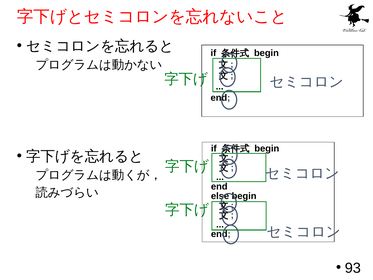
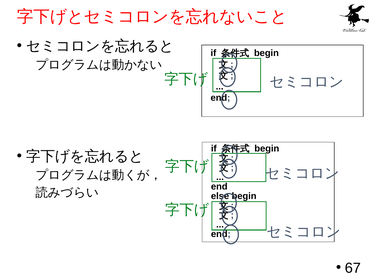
93: 93 -> 67 (353, 268)
